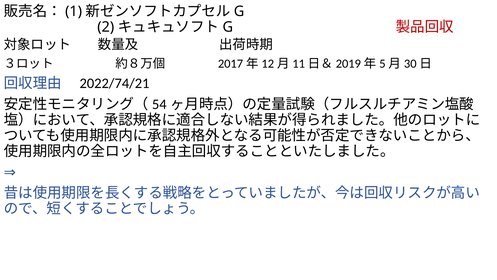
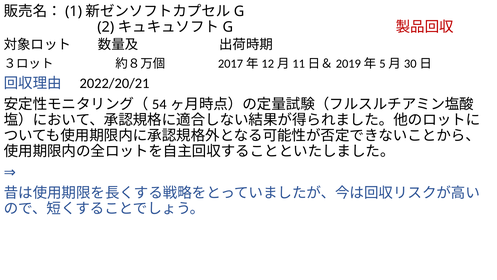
2022/74/21: 2022/74/21 -> 2022/20/21 (115, 83)
